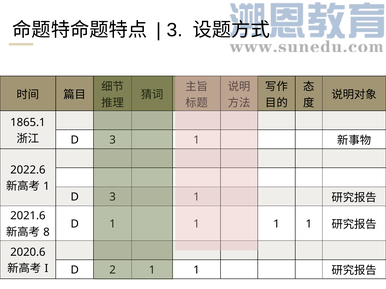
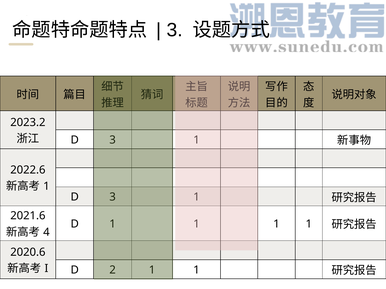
1865.1: 1865.1 -> 2023.2 (28, 123)
8: 8 -> 4 (46, 232)
